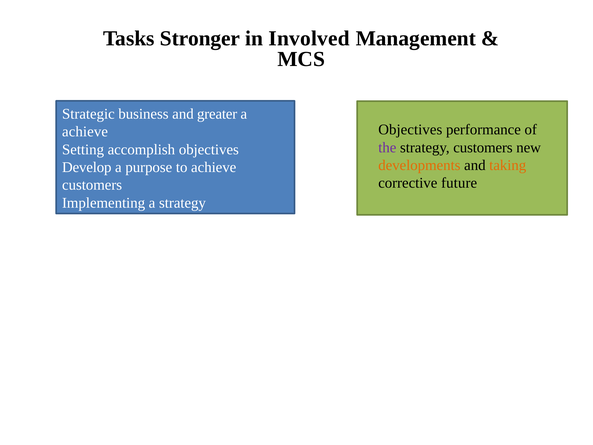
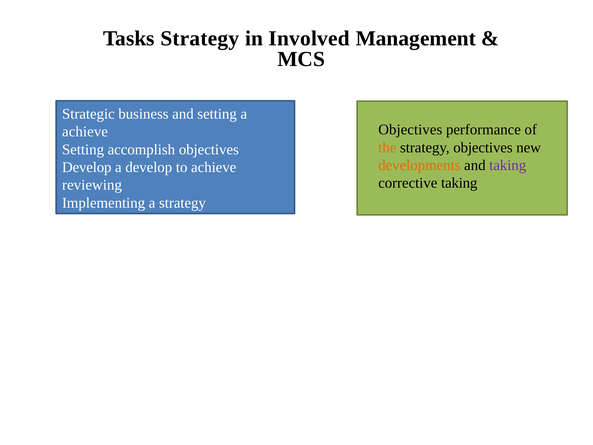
Tasks Stronger: Stronger -> Strategy (200, 39)
and greater: greater -> setting (217, 114)
the colour: purple -> orange (387, 147)
customers: customers -> objectives (483, 147)
taking colour: orange -> purple (508, 165)
a purpose: purpose -> develop (149, 167)
corrective future: future -> taking (459, 183)
customers: customers -> reviewing (92, 185)
